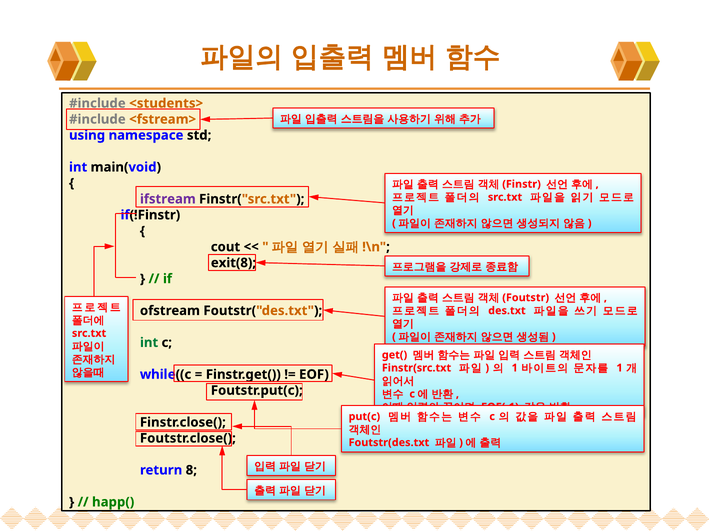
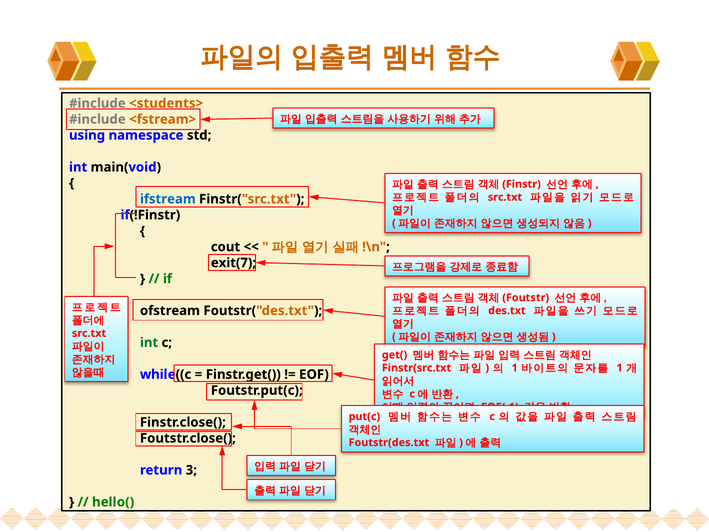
ifstream colour: purple -> blue (168, 199)
exit(8: exit(8 -> exit(7 (233, 263)
8: 8 -> 3 (191, 470)
happ(: happ( -> hello( (113, 502)
